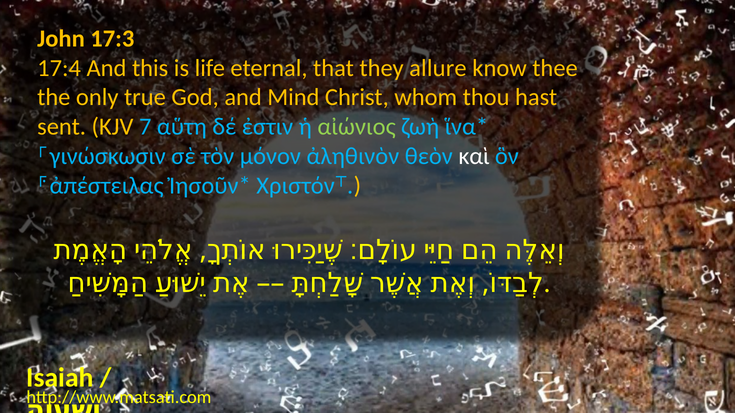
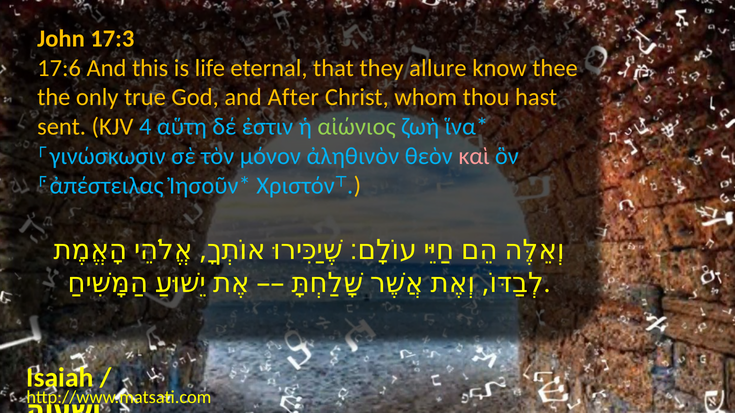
17:4: 17:4 -> 17:6 (59, 68)
Mind: Mind -> After (293, 98)
7: 7 -> 4 (145, 127)
καὶ colour: white -> pink (474, 156)
